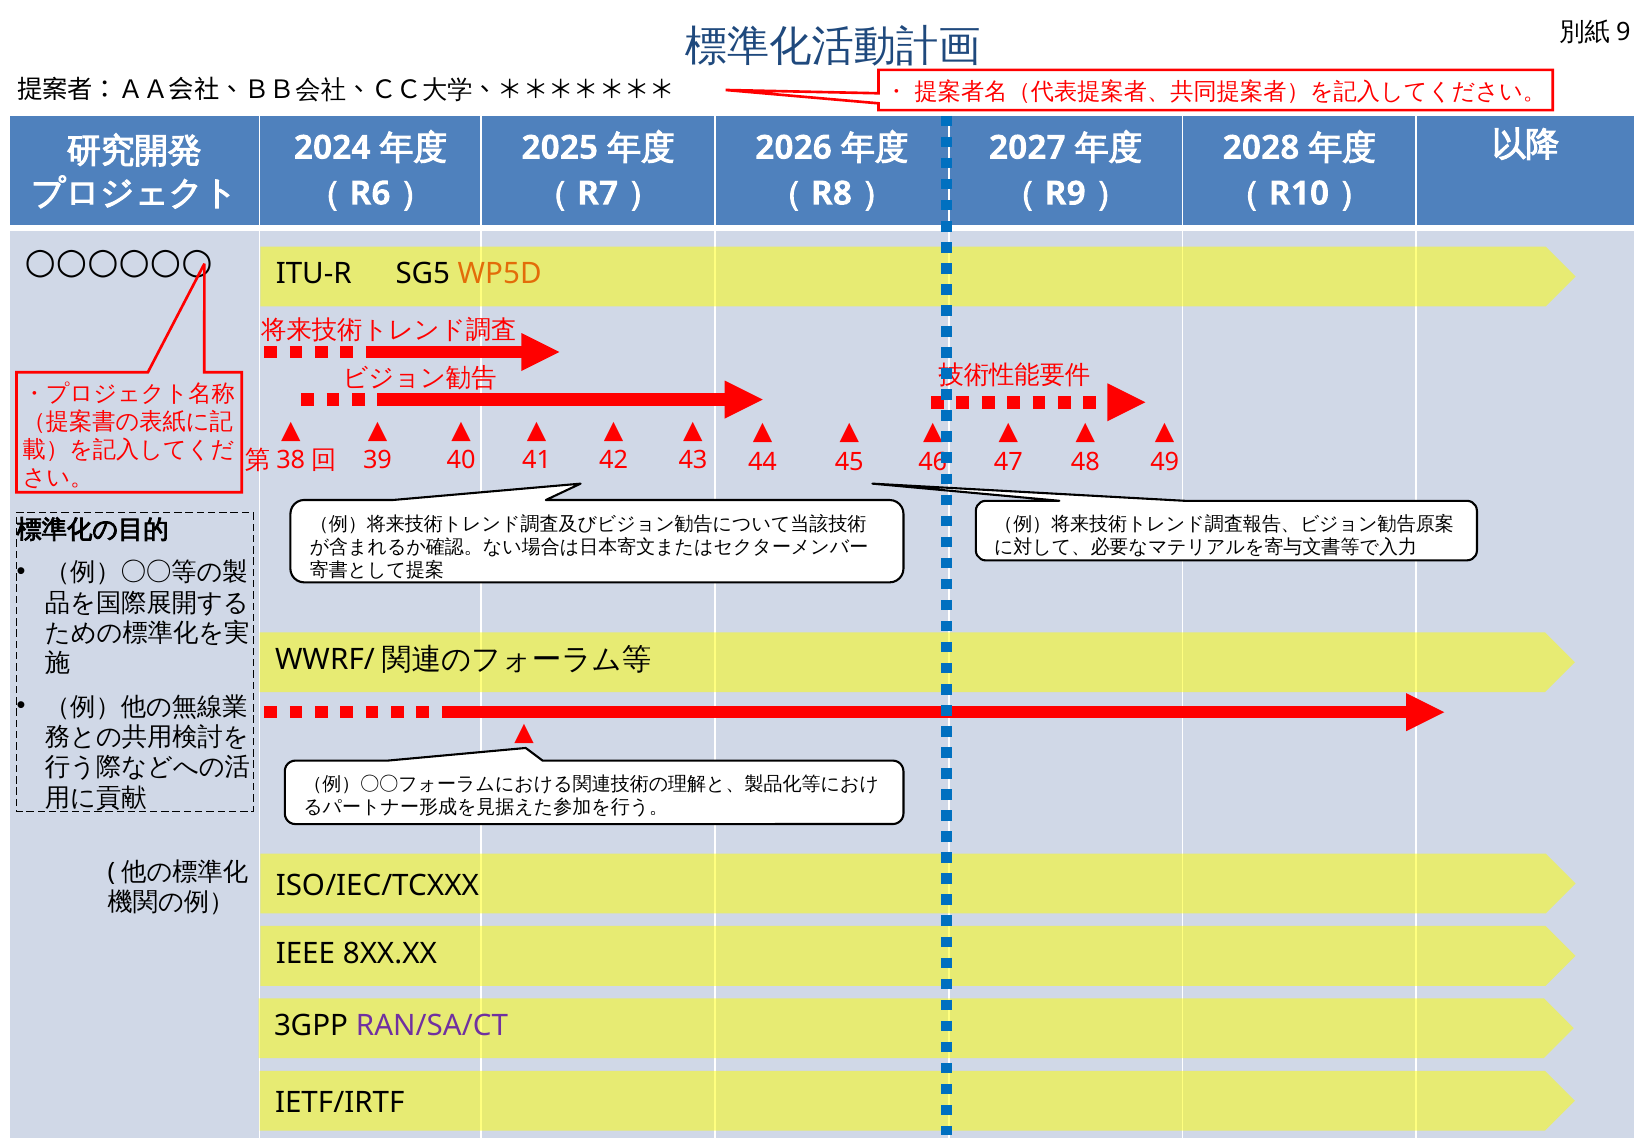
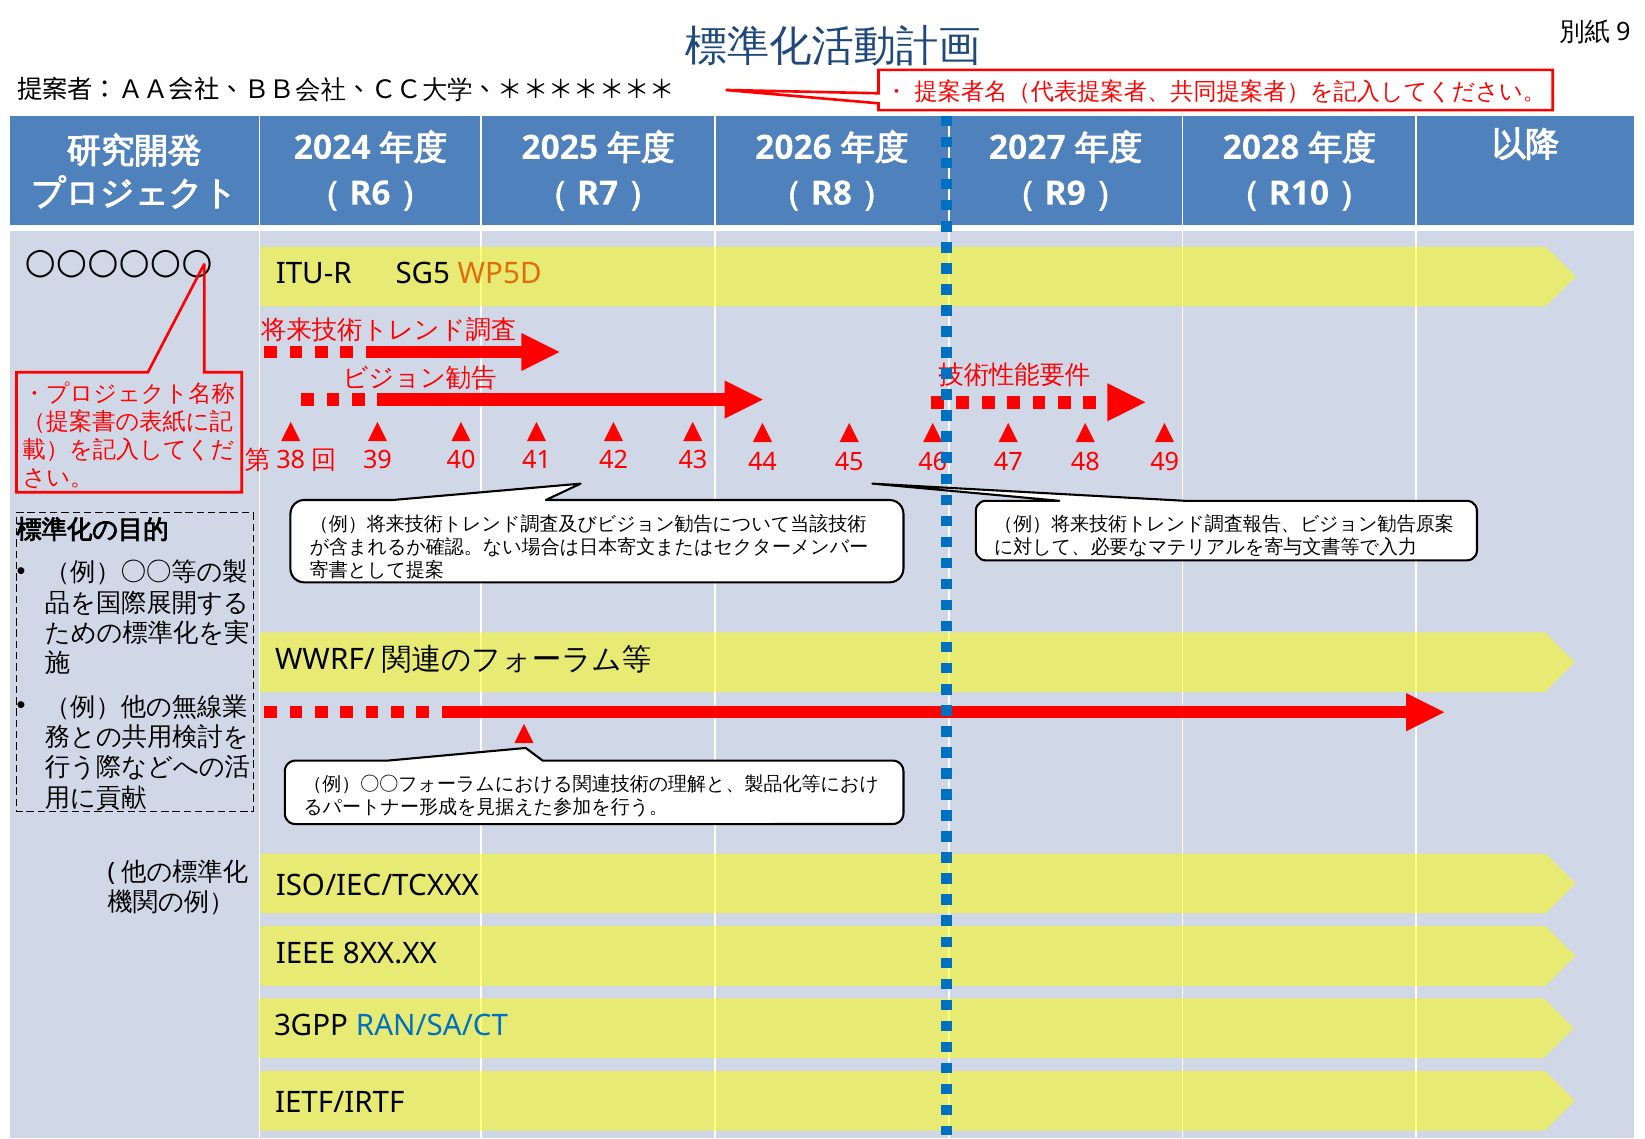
RAN/SA/CT colour: purple -> blue (432, 1026)
